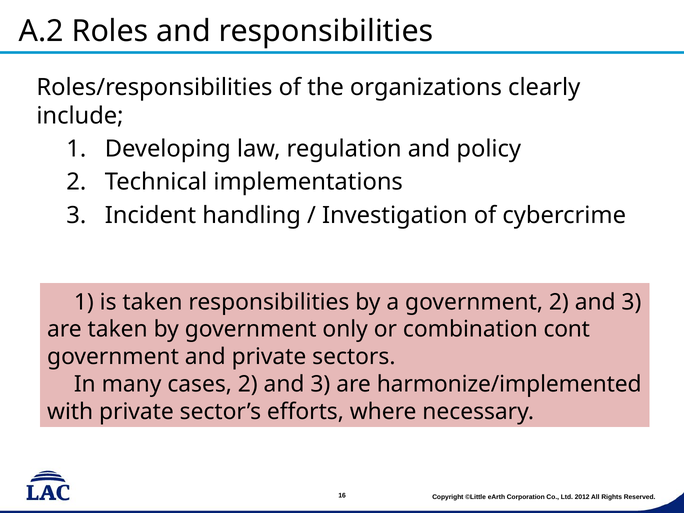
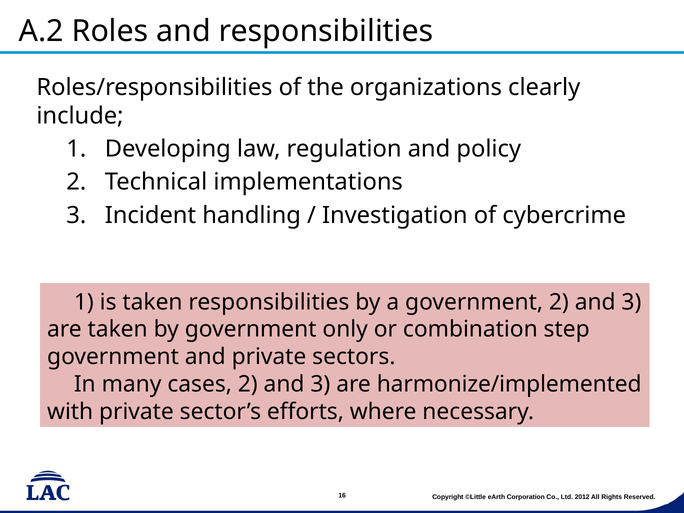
cont: cont -> step (567, 329)
